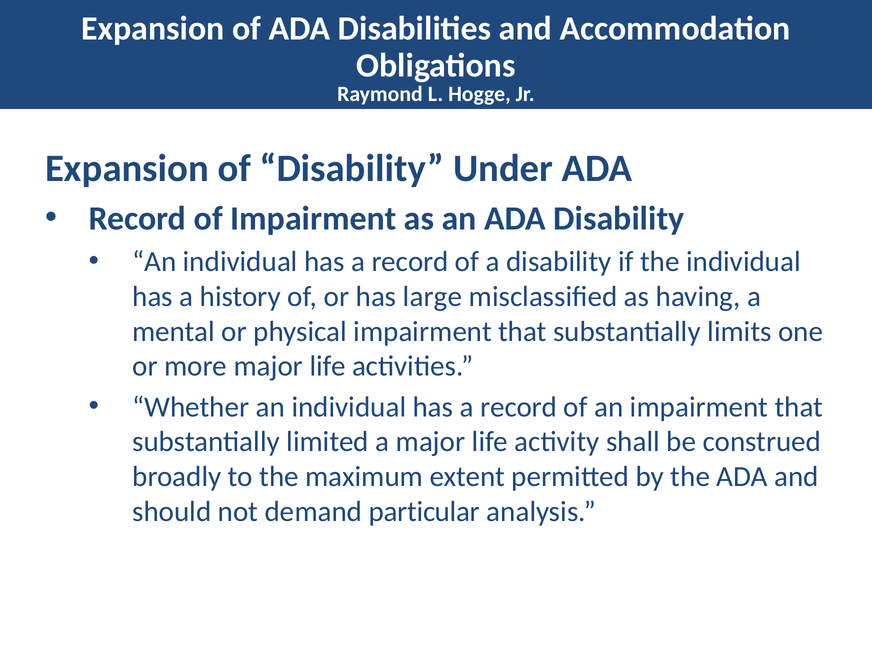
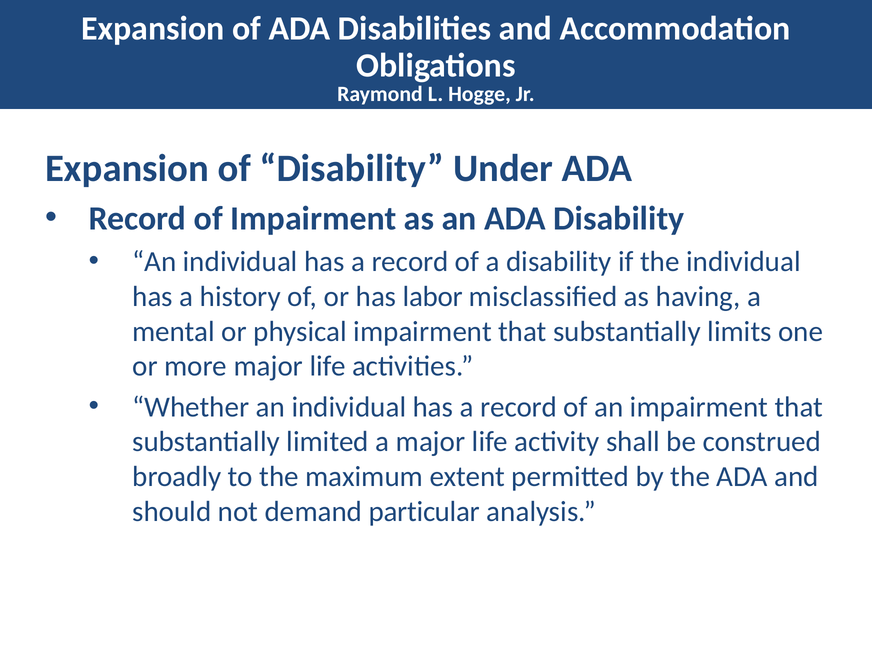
large: large -> labor (433, 297)
